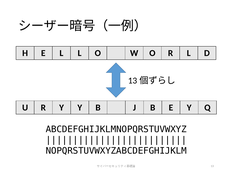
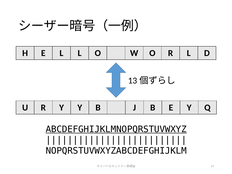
ABCDEFGHIJKLMNOPQRSTUVWXYZ underline: none -> present (116, 129)
